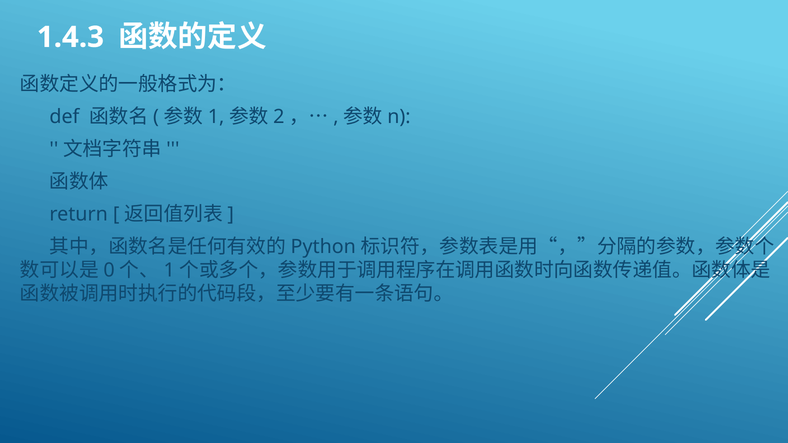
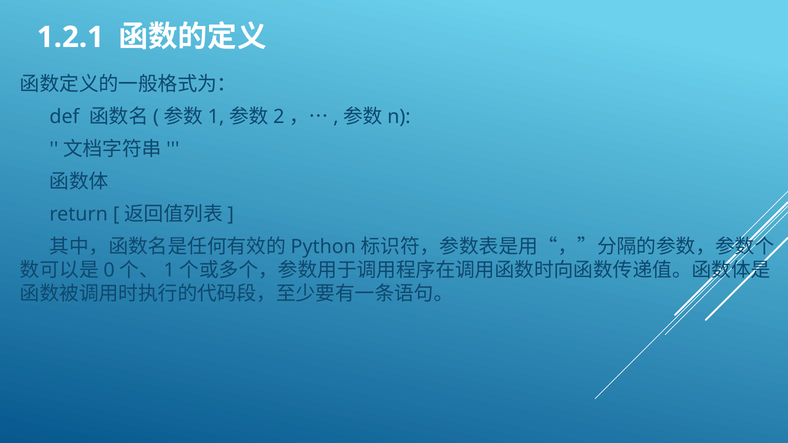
1.4.3: 1.4.3 -> 1.2.1 (70, 37)
